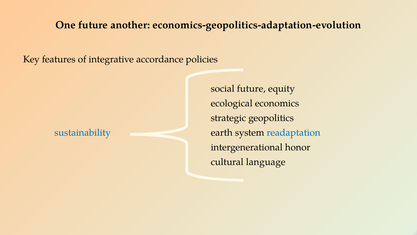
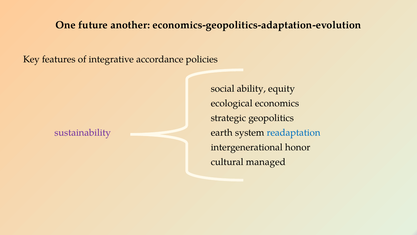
social future: future -> ability (251, 89)
sustainability colour: blue -> purple (83, 132)
language: language -> managed (266, 162)
